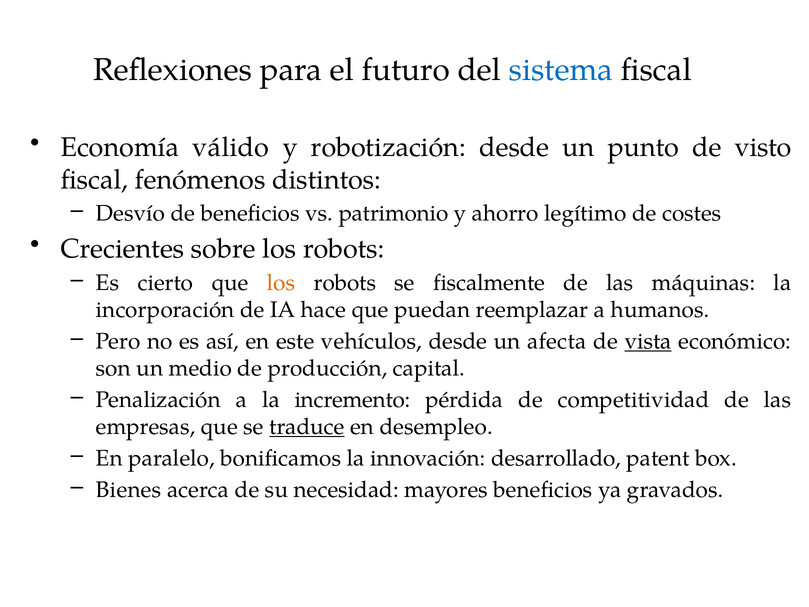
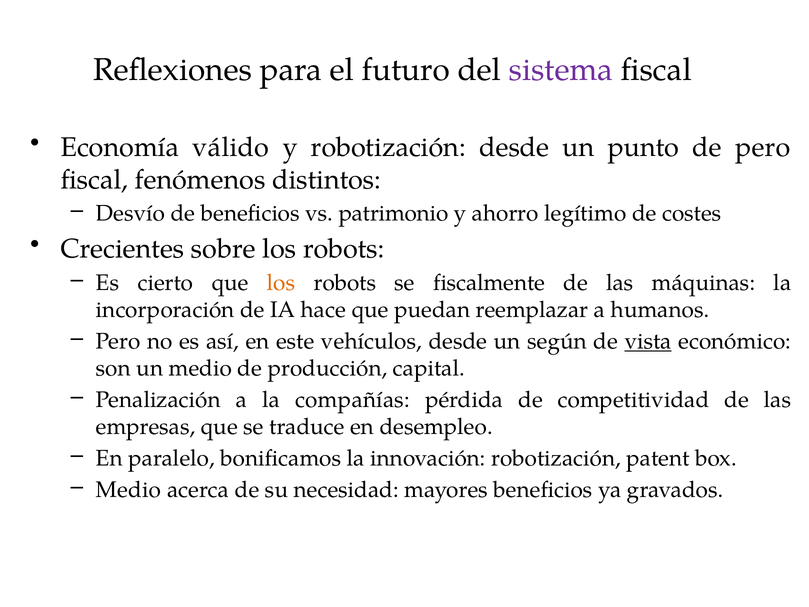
sistema colour: blue -> purple (561, 70)
de visto: visto -> pero (763, 147)
afecta: afecta -> según (557, 341)
incremento: incremento -> compañías (352, 400)
traduce underline: present -> none (307, 427)
innovación desarrollado: desarrollado -> robotización (556, 458)
Bienes: Bienes -> Medio (129, 490)
